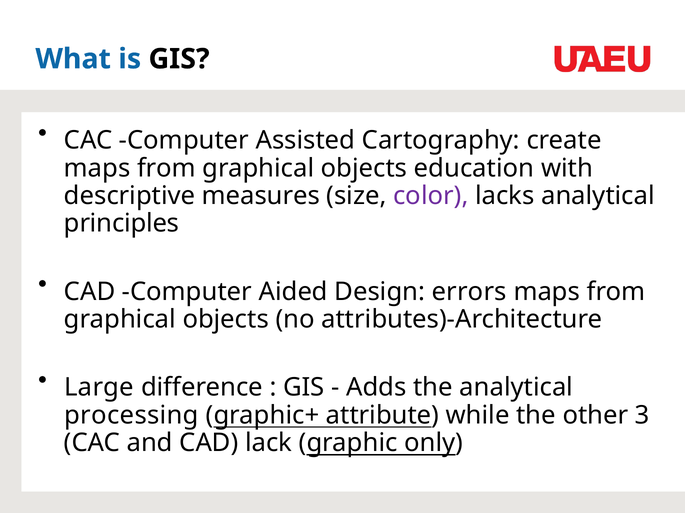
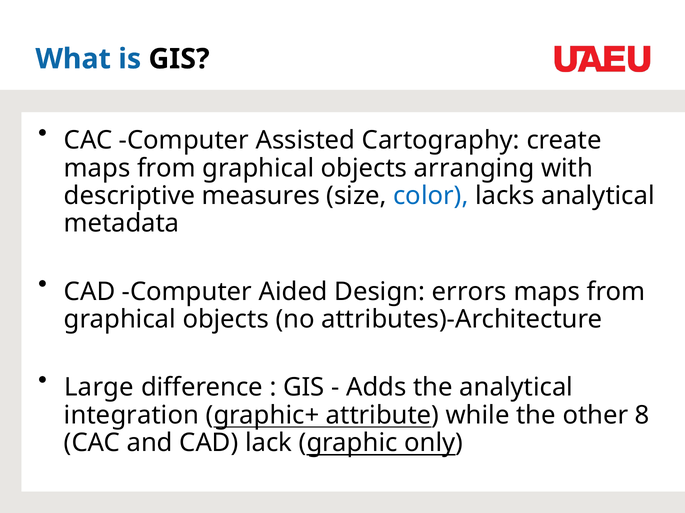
education: education -> arranging (474, 168)
color colour: purple -> blue (431, 196)
principles: principles -> metadata (121, 224)
processing: processing -> integration (132, 416)
3: 3 -> 8 (642, 416)
